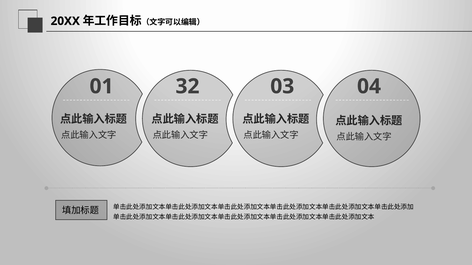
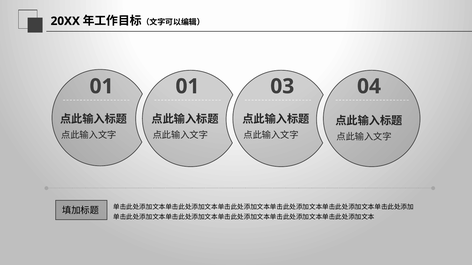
01 32: 32 -> 01 (187, 87)
